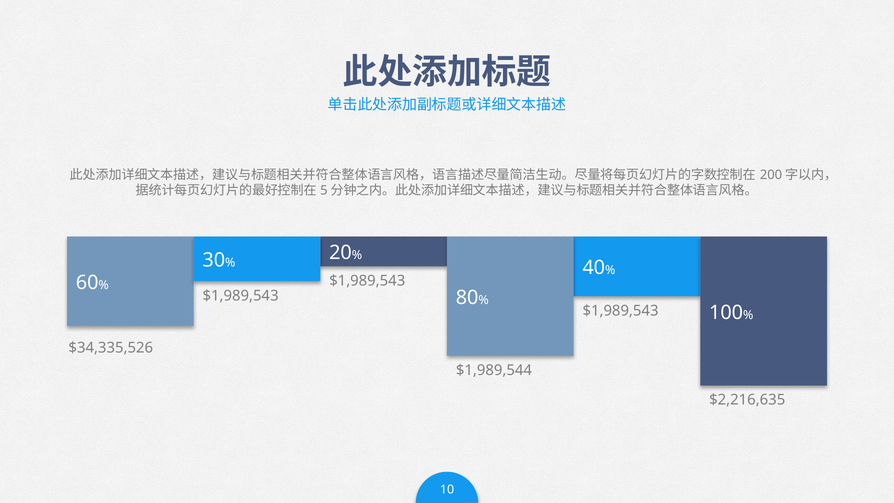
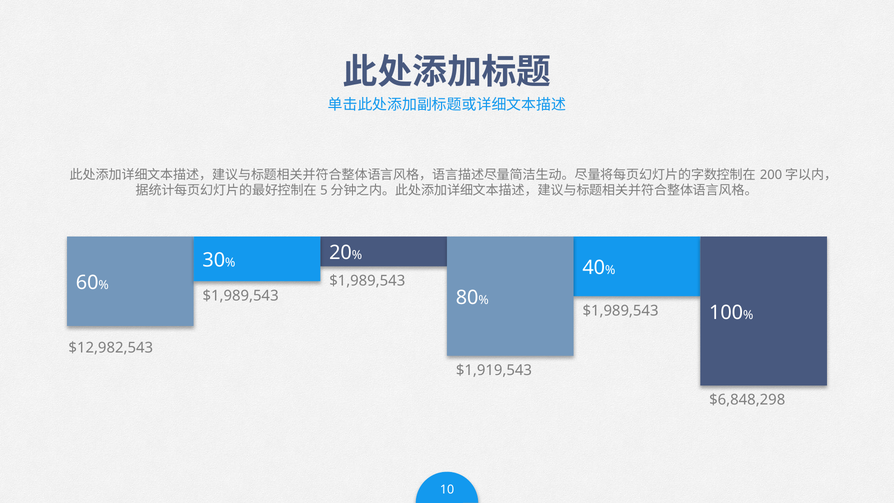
$34,335,526: $34,335,526 -> $12,982,543 (111, 348)
$1,989,544: $1,989,544 -> $1,919,543 (494, 370)
$2,216,635: $2,216,635 -> $6,848,298 (747, 400)
